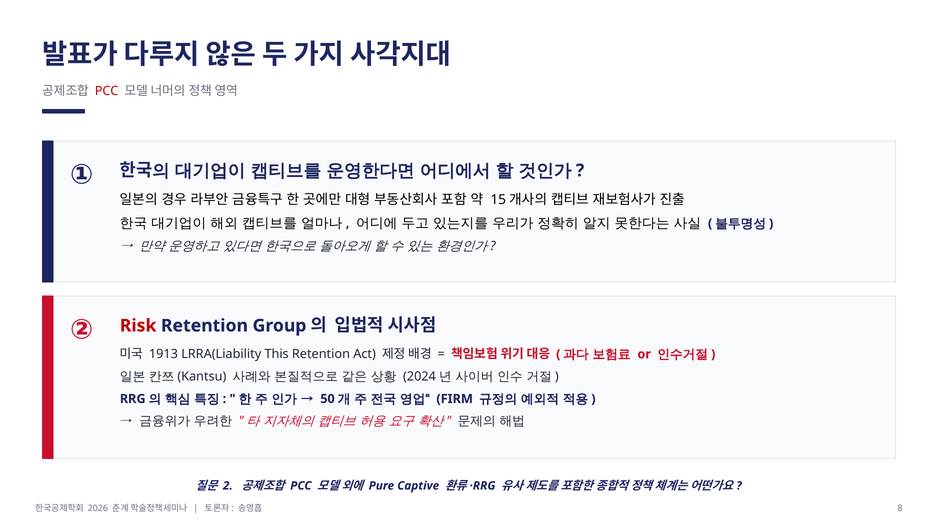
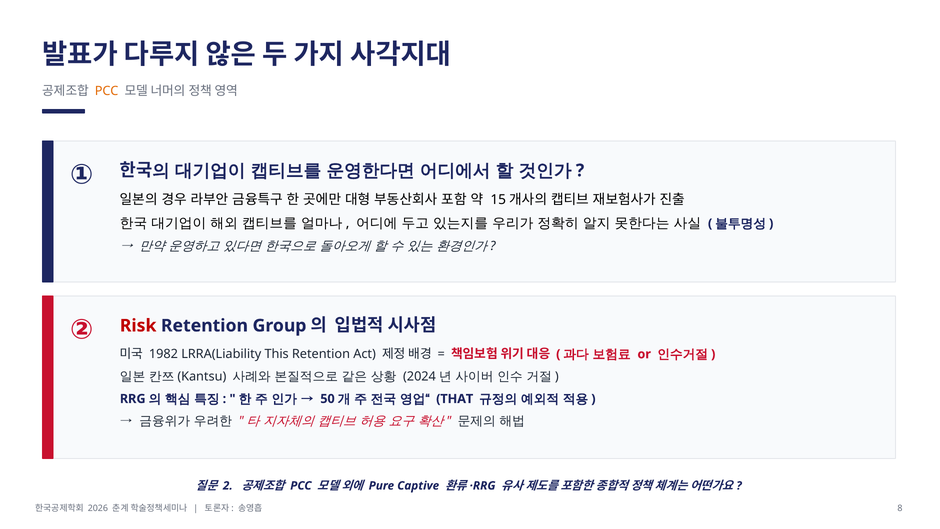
PCC colour: red -> orange (107, 91)
1913: 1913 -> 1982 (163, 354)
FIRM: FIRM -> THAT (455, 399)
